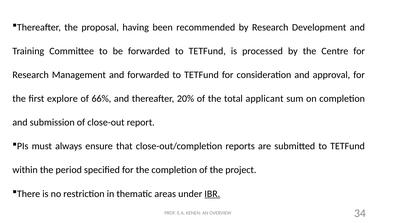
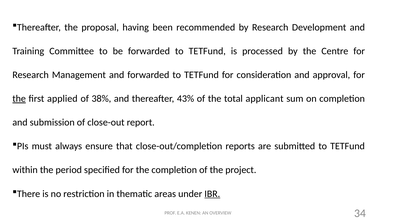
the underline: none -> present (19, 99)
explore: explore -> applied (62, 99)
66%: 66% -> 38% (101, 99)
20%: 20% -> 43% (186, 99)
